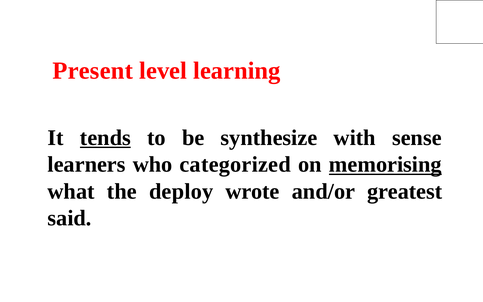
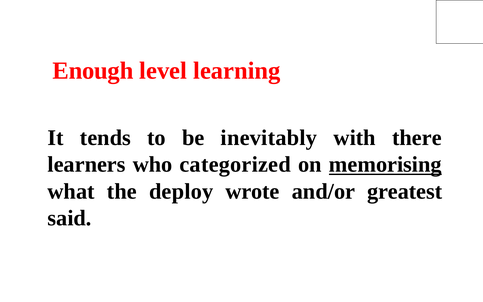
Present: Present -> Enough (93, 71)
tends underline: present -> none (105, 138)
synthesize: synthesize -> inevitably (269, 138)
sense: sense -> there (417, 138)
